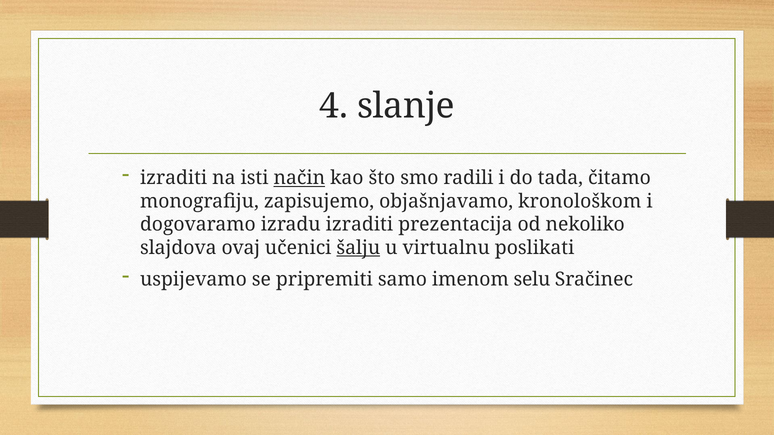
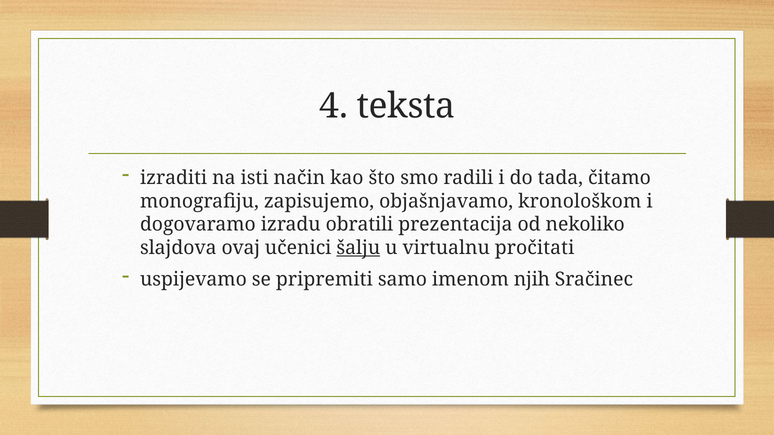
slanje: slanje -> teksta (406, 106)
način underline: present -> none (299, 178)
izradu izraditi: izraditi -> obratili (359, 225)
poslikati: poslikati -> pročitati (535, 248)
selu: selu -> njih (532, 280)
